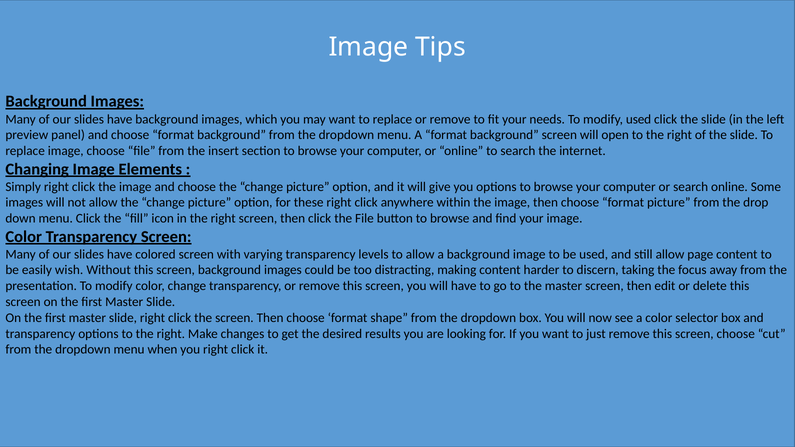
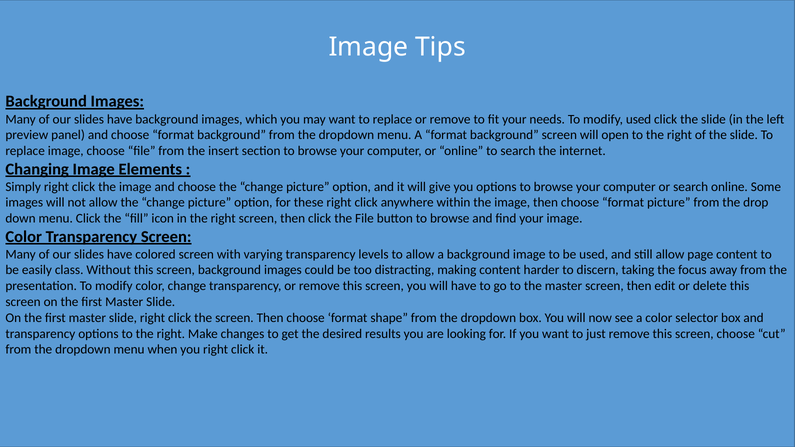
wish: wish -> class (69, 270)
